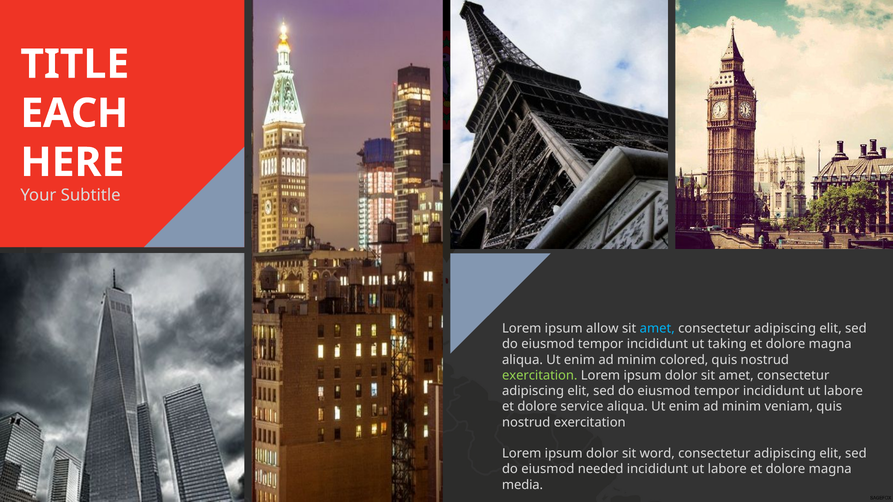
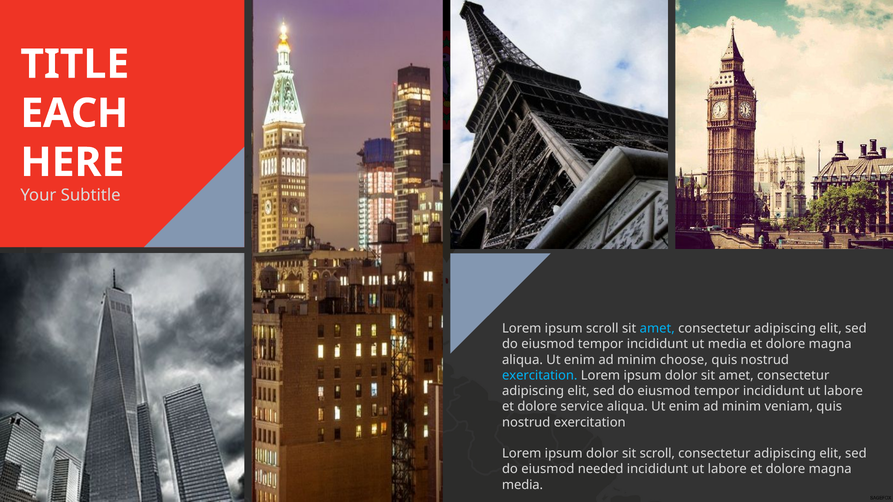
allow: allow -> scroll (602, 329)
ut taking: taking -> media (727, 344)
colored: colored -> choose (684, 360)
exercitation colour: light green -> light blue (540, 376)
sit word: word -> scroll (657, 454)
